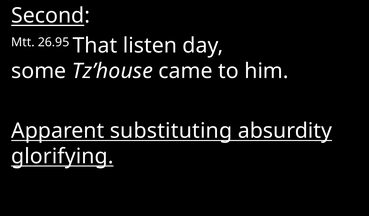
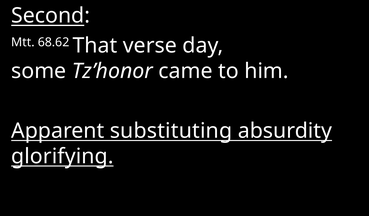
26.95: 26.95 -> 68.62 (54, 42)
listen: listen -> verse (150, 46)
Tz’house: Tz’house -> Tz’honor (112, 71)
